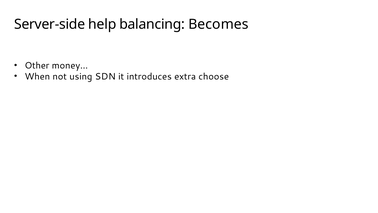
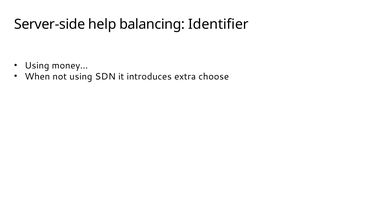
Becomes: Becomes -> Identifier (218, 24)
Other: Other -> Using (37, 66)
